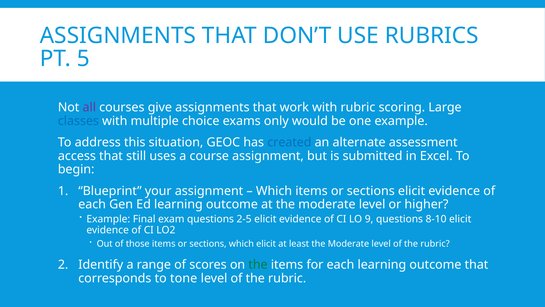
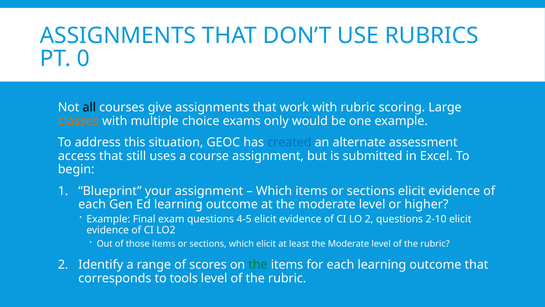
5: 5 -> 0 (83, 59)
all colour: purple -> black (89, 107)
classes colour: blue -> orange (78, 121)
2-5: 2-5 -> 4-5 (244, 219)
LO 9: 9 -> 2 (369, 219)
8-10: 8-10 -> 2-10 (436, 219)
tone: tone -> tools (184, 278)
